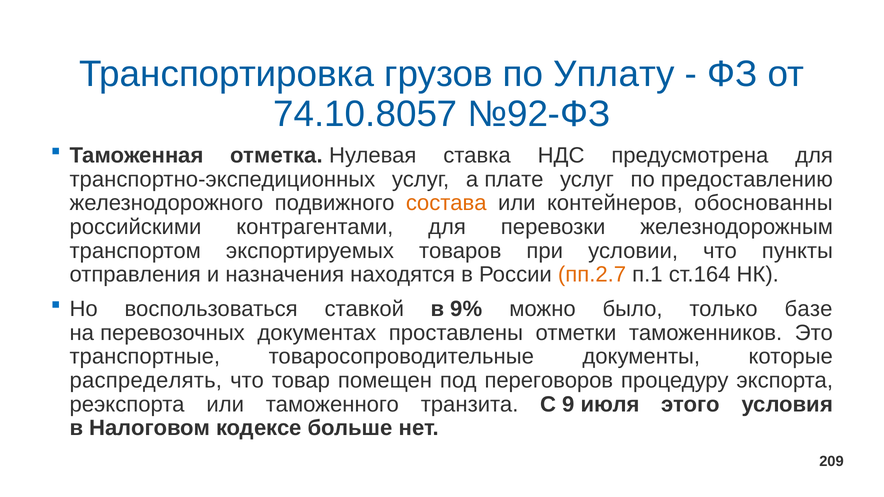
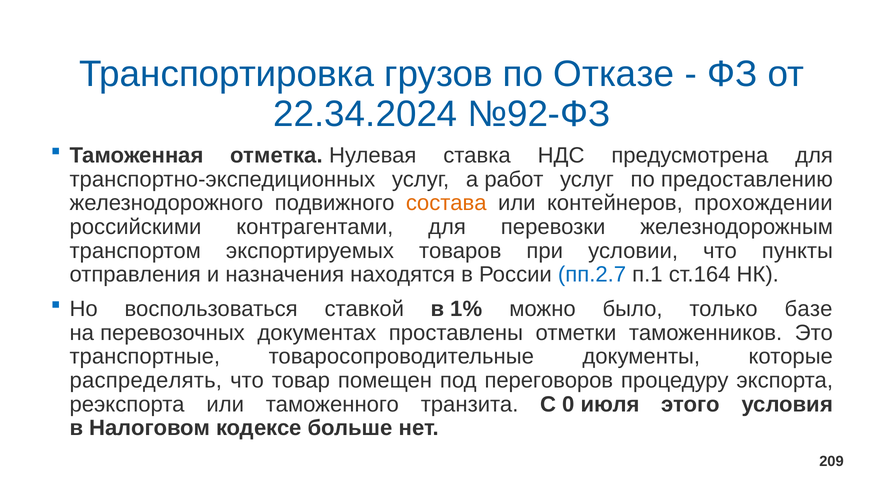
Уплату: Уплату -> Отказе (614, 74)
74.10.8057: 74.10.8057 -> 22.34.2024 (365, 114)
плате: плате -> работ (514, 179)
обоснованны: обоснованны -> прохождении (763, 203)
пп.2.7 colour: orange -> blue (592, 275)
9%: 9% -> 1% (466, 309)
9: 9 -> 0 (569, 404)
